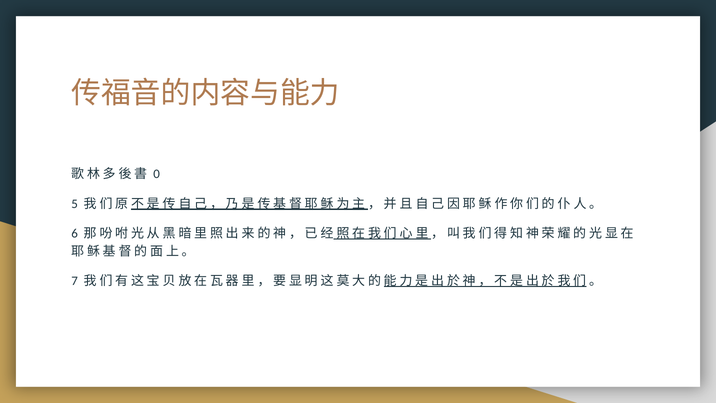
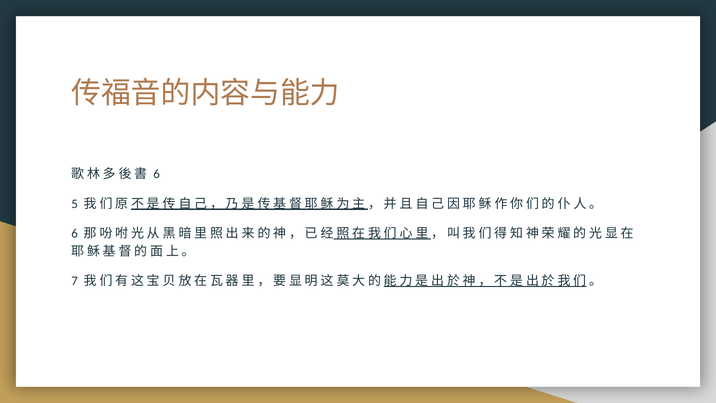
0: 0 -> 6 (157, 174)
